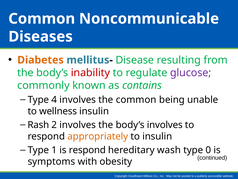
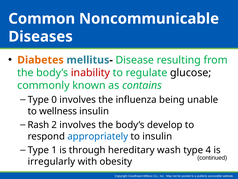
glucose colour: purple -> black (191, 73)
4: 4 -> 0 (54, 99)
the common: common -> influenza (136, 99)
body’s involves: involves -> develop (165, 125)
appropriately colour: orange -> blue (98, 136)
is respond: respond -> through (87, 150)
0: 0 -> 4 (208, 150)
symptoms: symptoms -> irregularly (51, 161)
